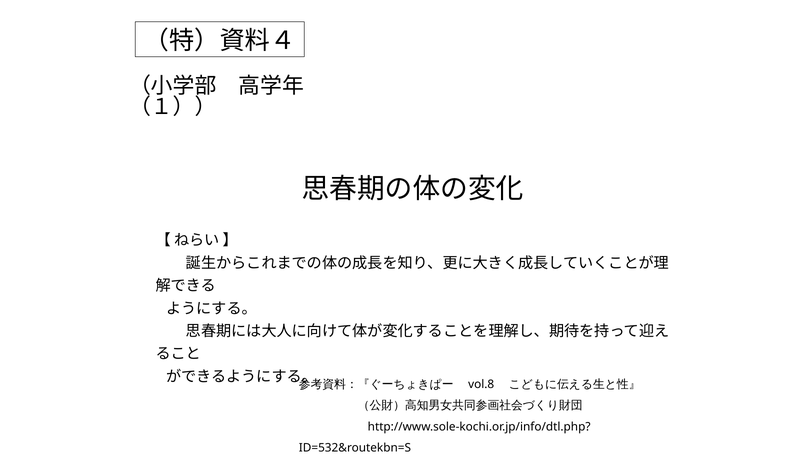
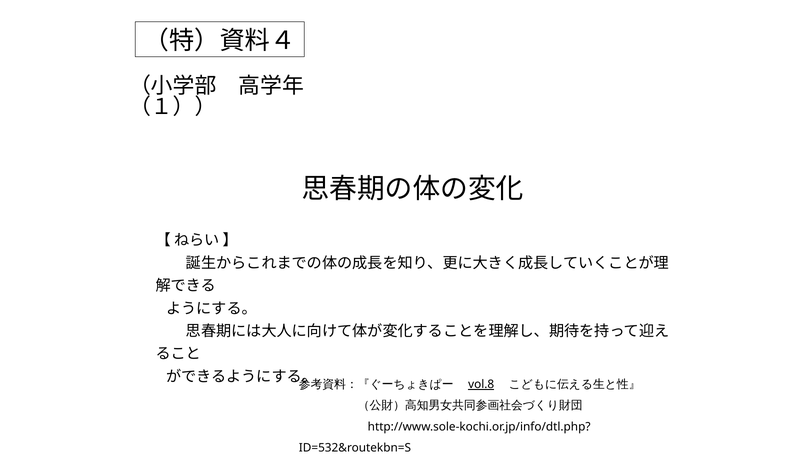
vol.8 underline: none -> present (481, 384)
